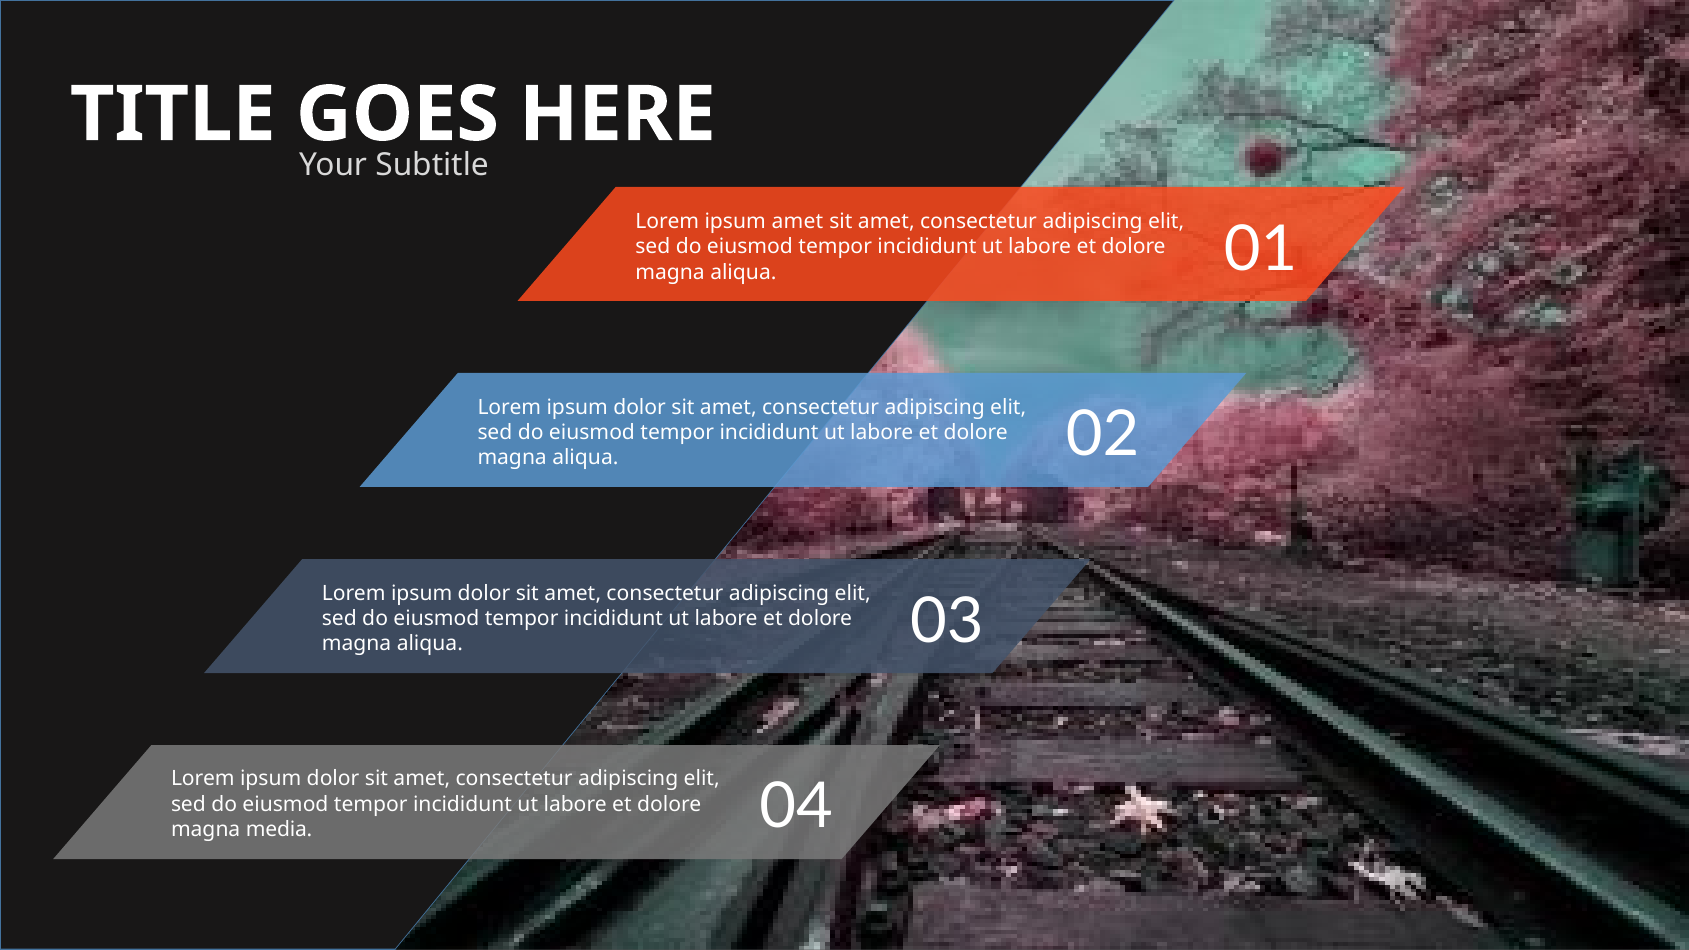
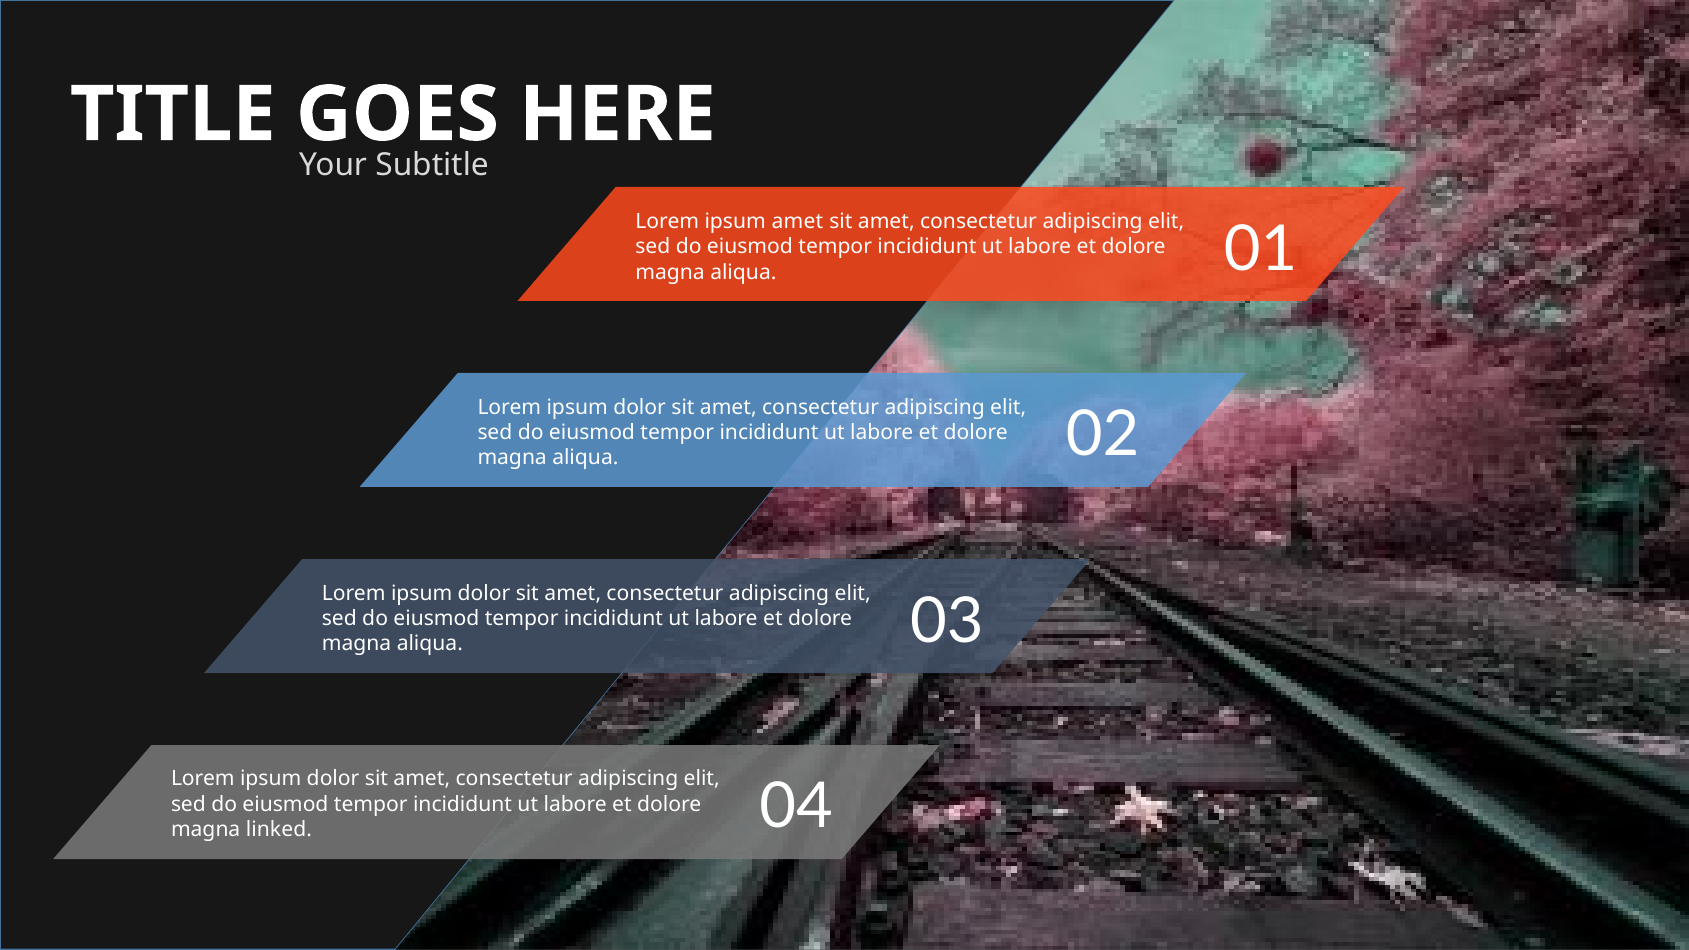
media: media -> linked (279, 830)
